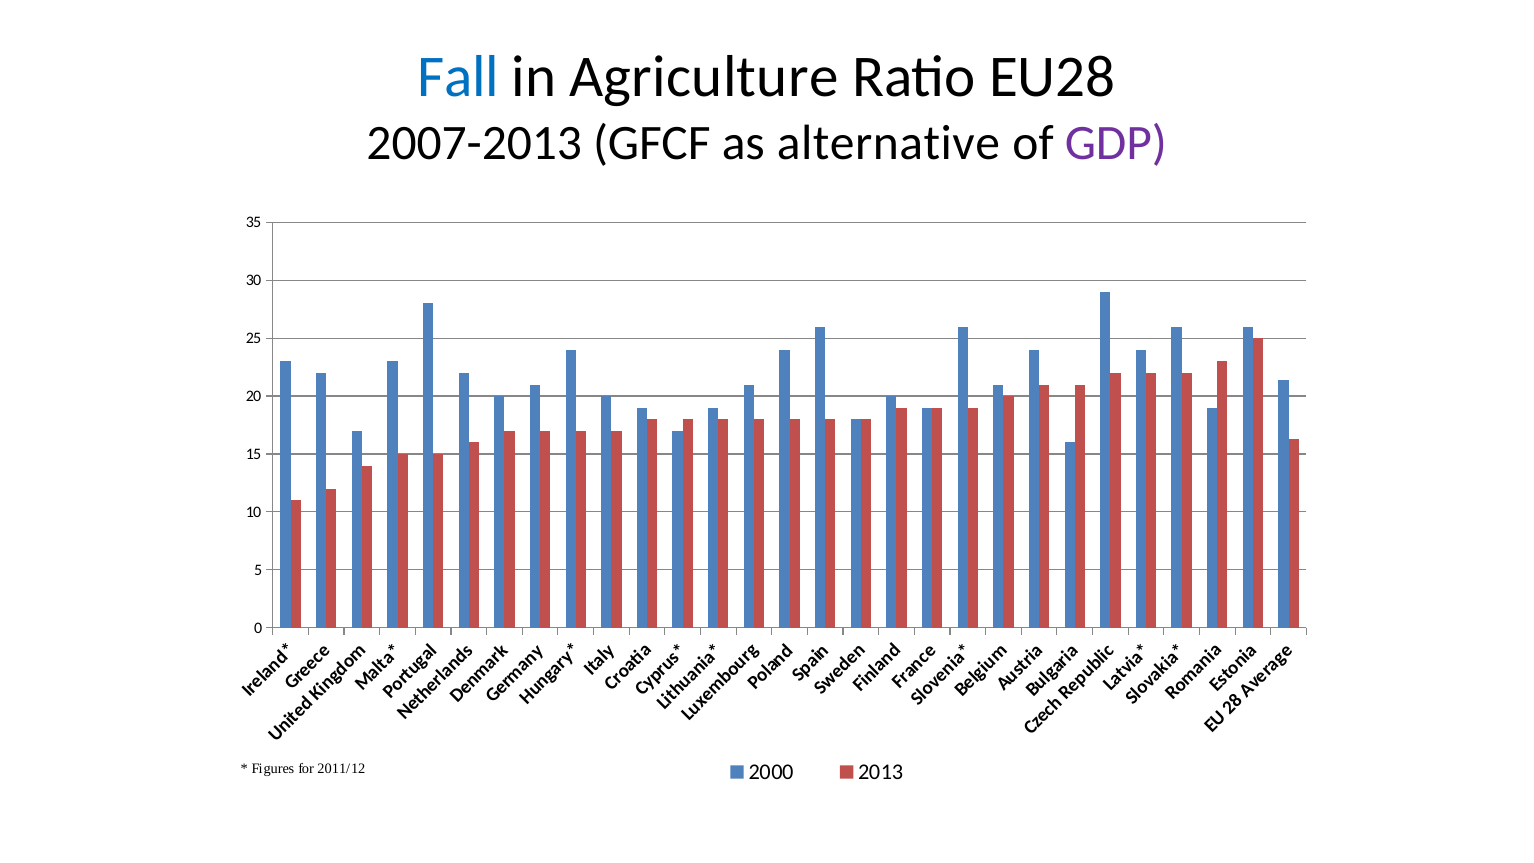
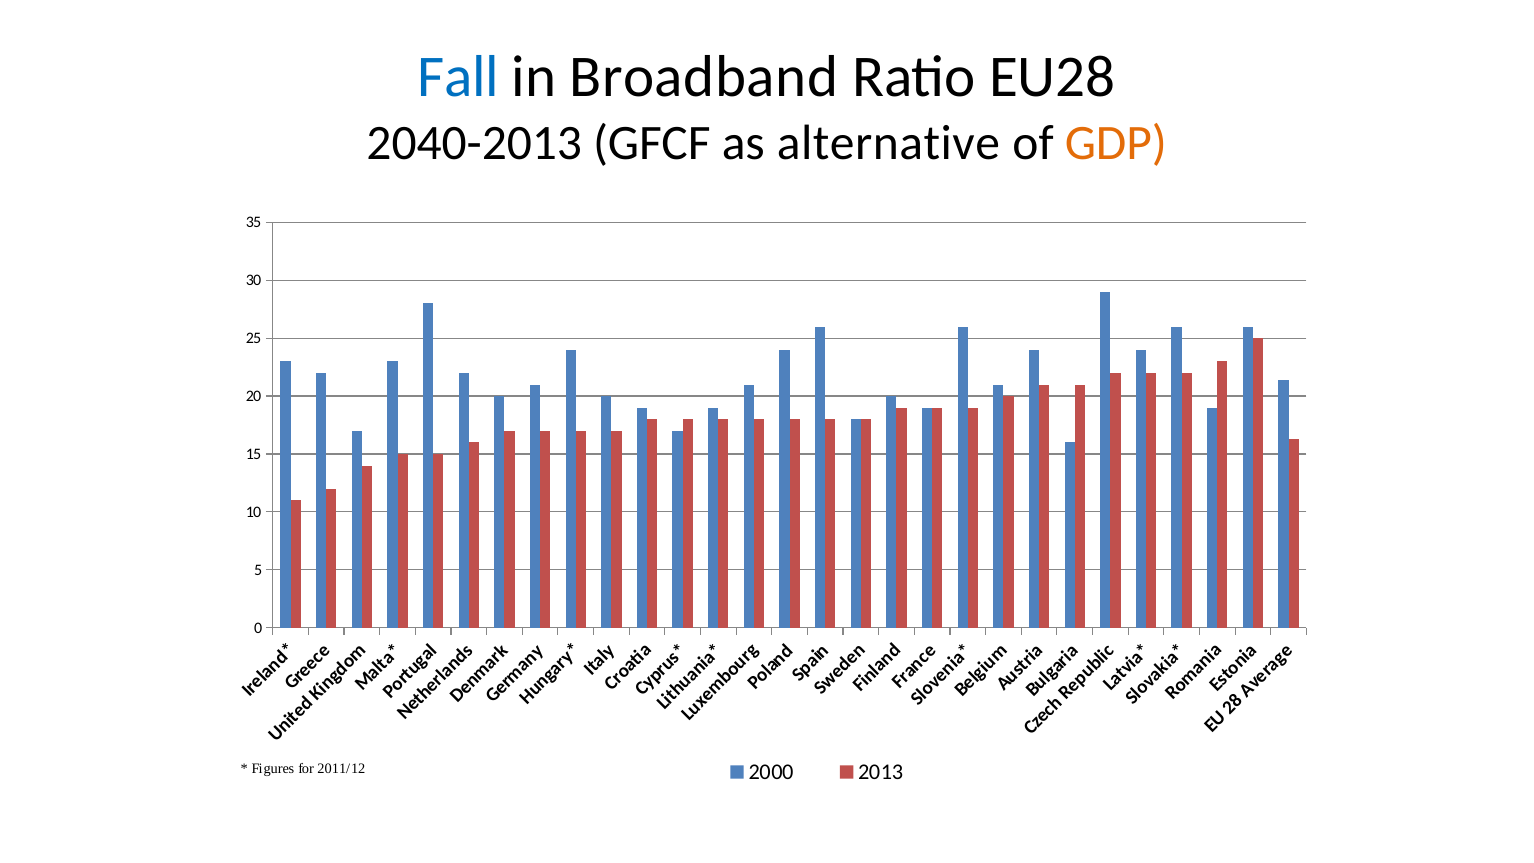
Agriculture: Agriculture -> Broadband (704, 77)
2007-2013: 2007-2013 -> 2040-2013 (474, 143)
GDP colour: purple -> orange (1116, 143)
